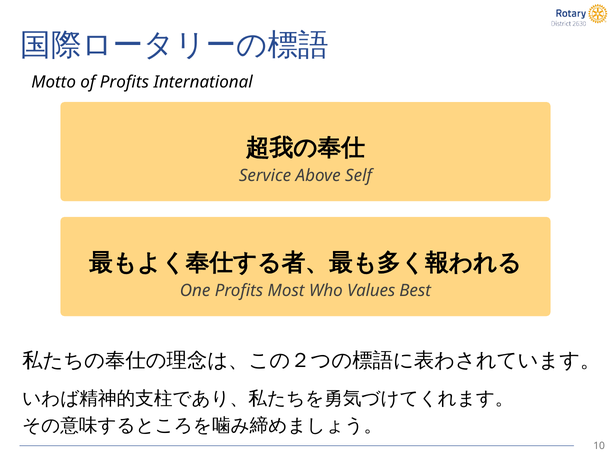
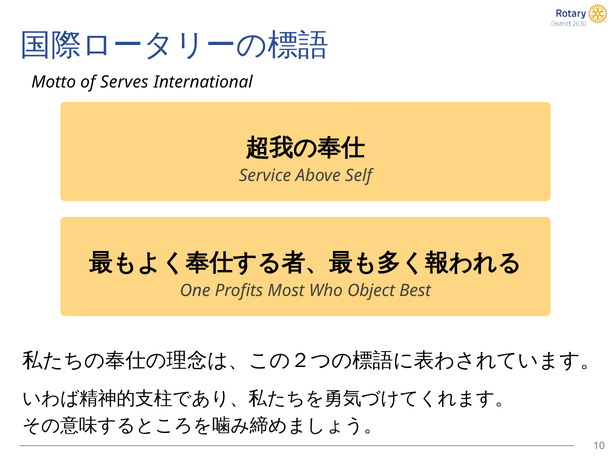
of Profits: Profits -> Serves (124, 82)
Values: Values -> Object (371, 291)
